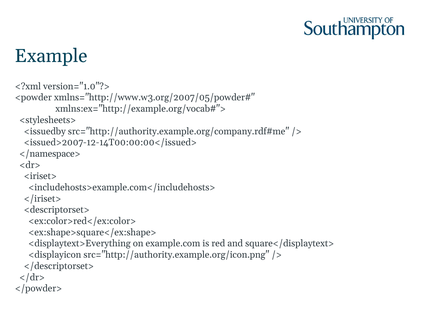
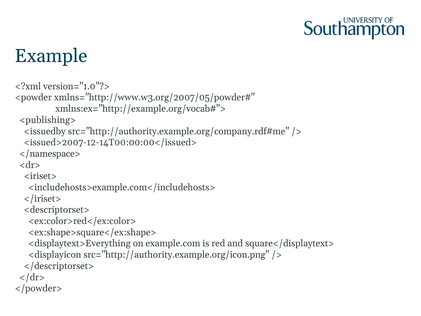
<stylesheets>: <stylesheets> -> <publishing> (48, 120)
